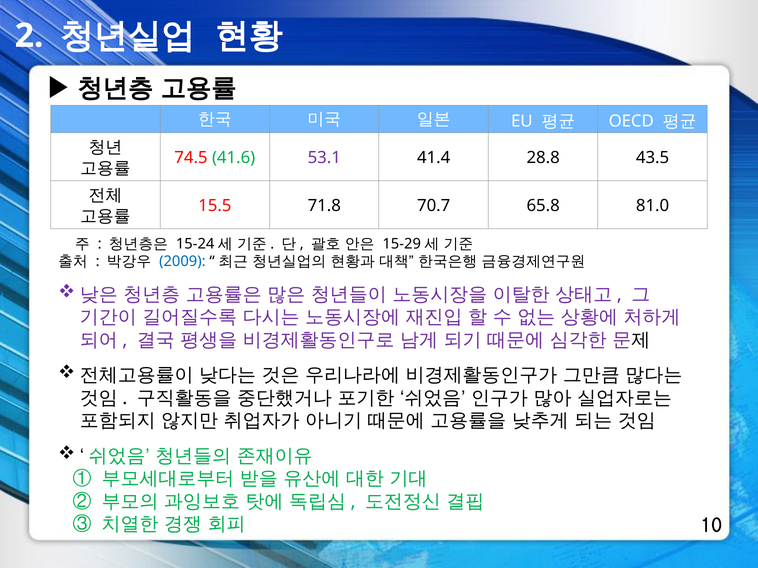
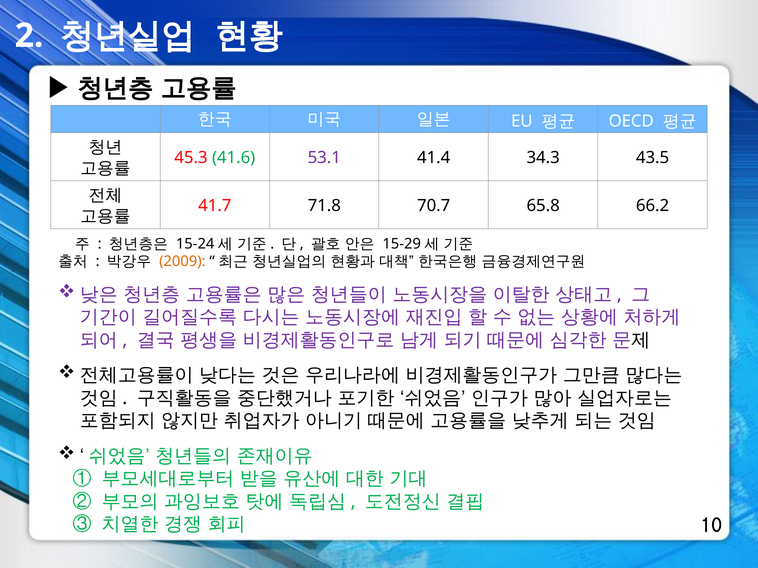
74.5: 74.5 -> 45.3 (191, 158)
28.8: 28.8 -> 34.3 (543, 158)
15.5: 15.5 -> 41.7 (215, 206)
81.0: 81.0 -> 66.2 (653, 206)
2009 colour: blue -> orange (182, 262)
